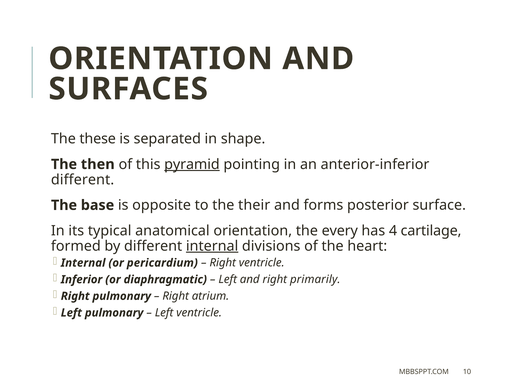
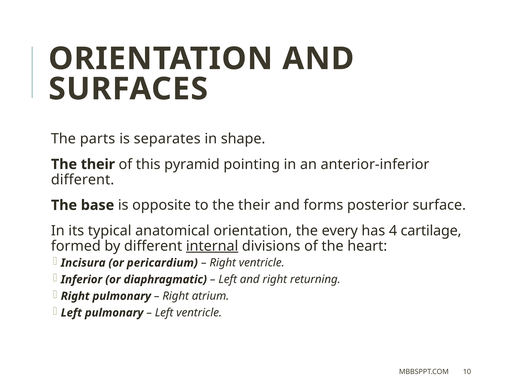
these: these -> parts (98, 139)
separated: separated -> separates (167, 139)
then: then -> their (98, 164)
pyramid underline: present -> none (192, 164)
Internal: Internal -> Incisura (83, 263)
primarily: primarily -> returning (315, 280)
